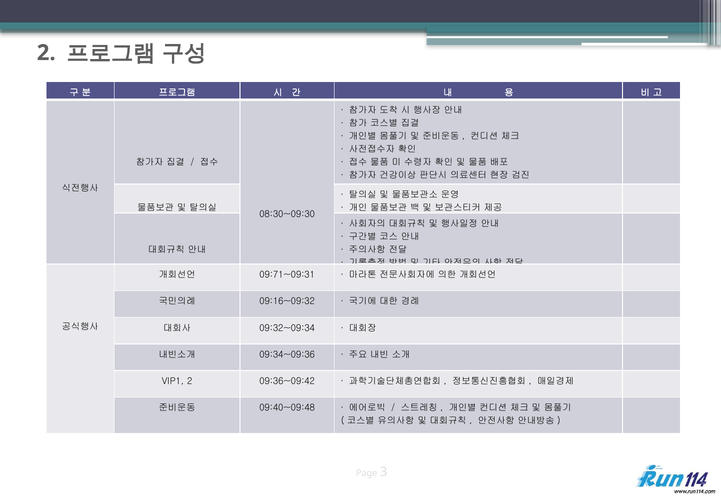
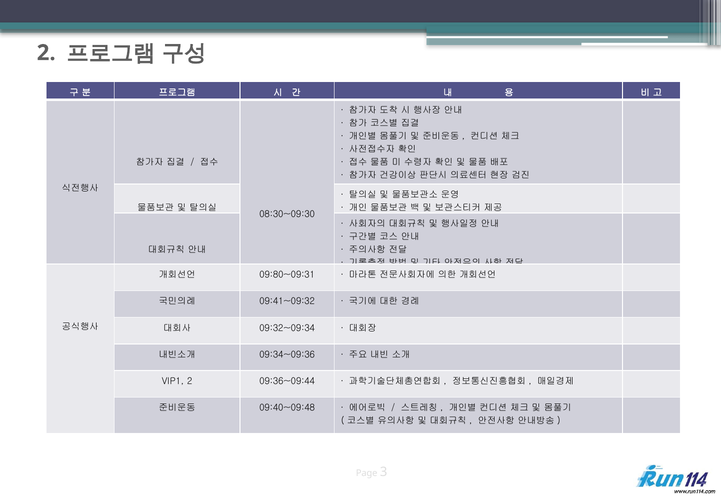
09:71~09:31: 09:71~09:31 -> 09:80~09:31 (287, 275)
09:16~09:32: 09:16~09:32 -> 09:41~09:32 (287, 301)
09:36~09:42: 09:36~09:42 -> 09:36~09:44 (287, 381)
